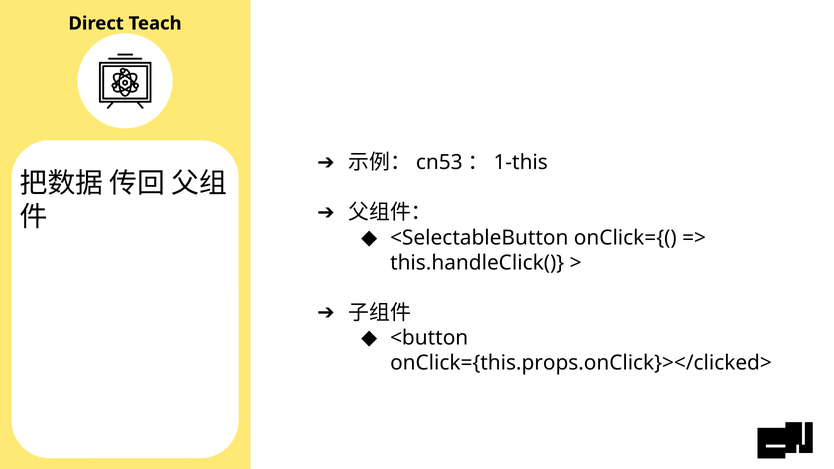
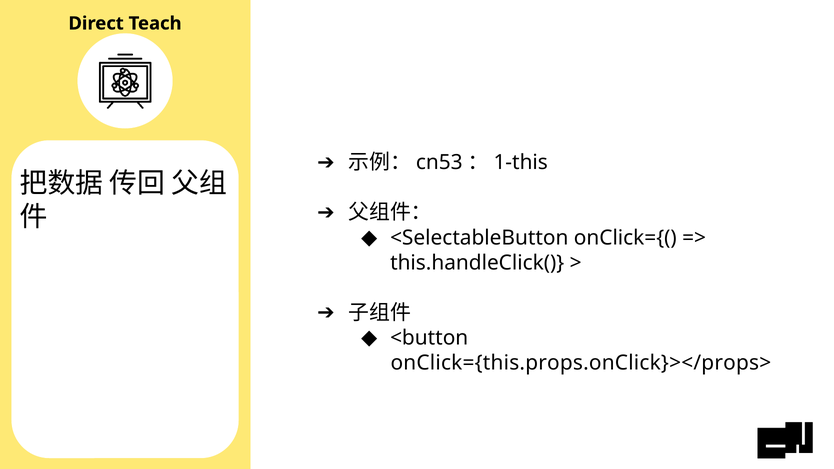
onClick={this.props.onClick}></clicked>: onClick={this.props.onClick}></clicked> -> onClick={this.props.onClick}></props> (581, 363)
